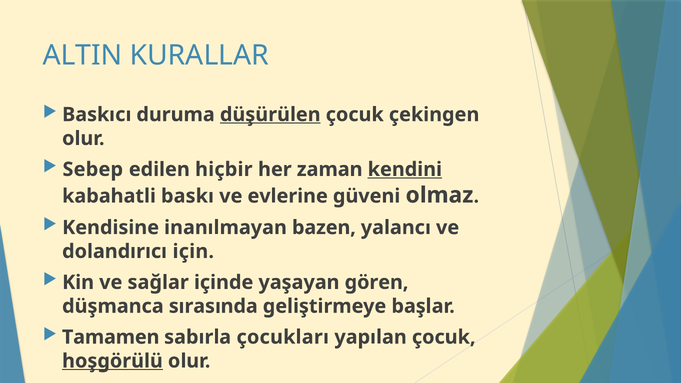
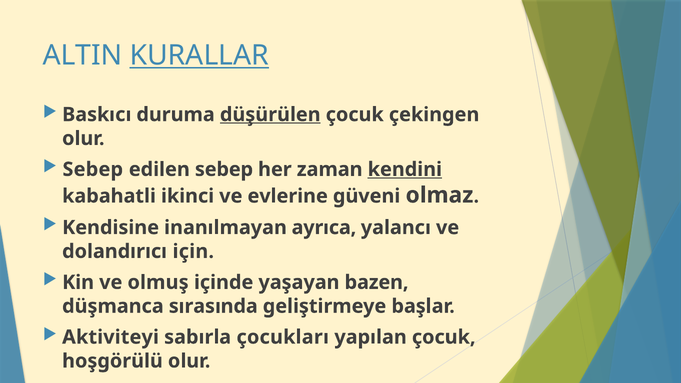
KURALLAR underline: none -> present (199, 56)
edilen hiçbir: hiçbir -> sebep (224, 169)
baskı: baskı -> ikinci (188, 196)
bazen: bazen -> ayrıca (324, 228)
sağlar: sağlar -> olmuş (158, 282)
gören: gören -> bazen (377, 282)
Tamamen: Tamamen -> Aktiviteyi (111, 337)
hoşgörülü underline: present -> none (112, 361)
